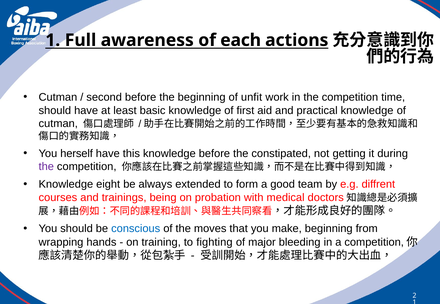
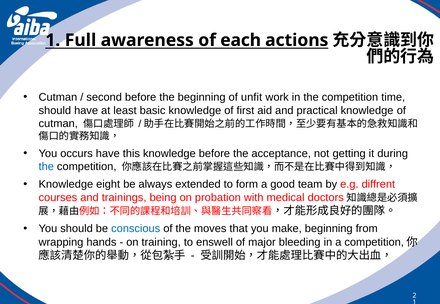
herself: herself -> occurs (77, 154)
constipated: constipated -> acceptance (281, 154)
the colour: purple -> blue (46, 167)
fighting: fighting -> enswell (215, 243)
